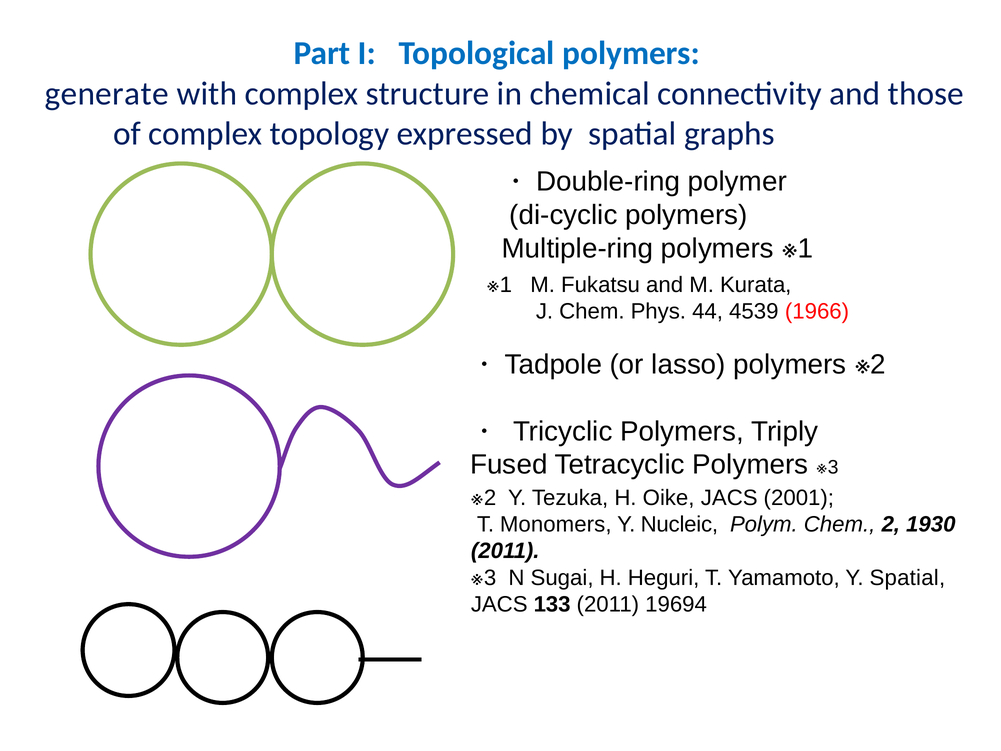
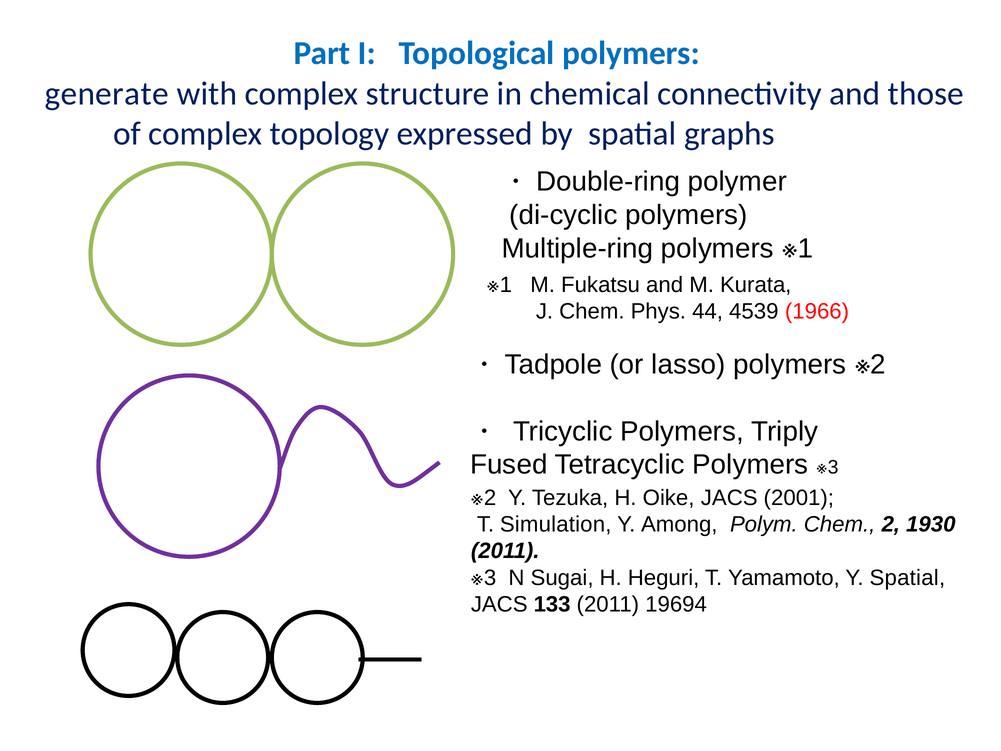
Monomers: Monomers -> Simulation (556, 524)
Nucleic: Nucleic -> Among (679, 524)
